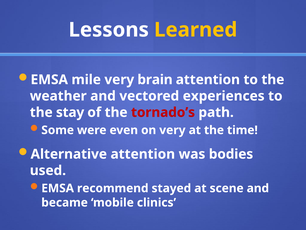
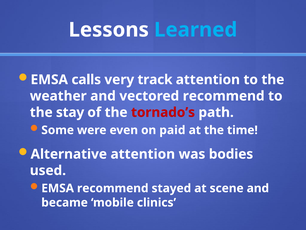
Learned colour: yellow -> light blue (196, 30)
mile: mile -> calls (86, 79)
brain: brain -> track (155, 79)
vectored experiences: experiences -> recommend (224, 96)
on very: very -> paid (172, 130)
